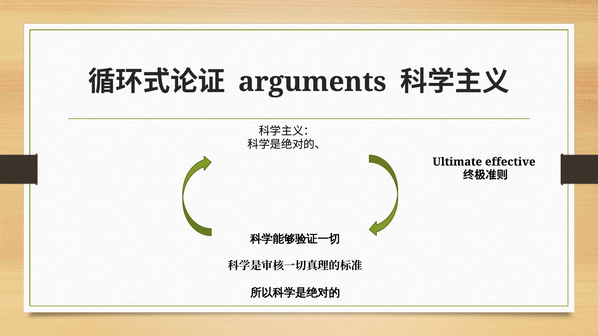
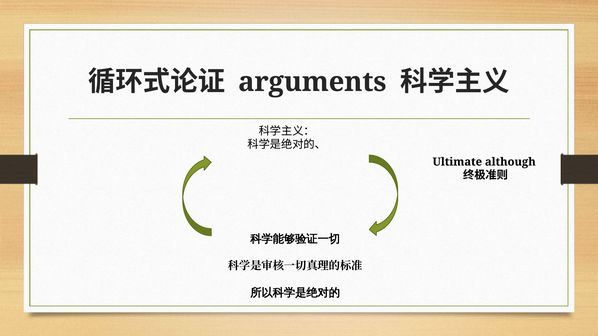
effective: effective -> although (510, 162)
